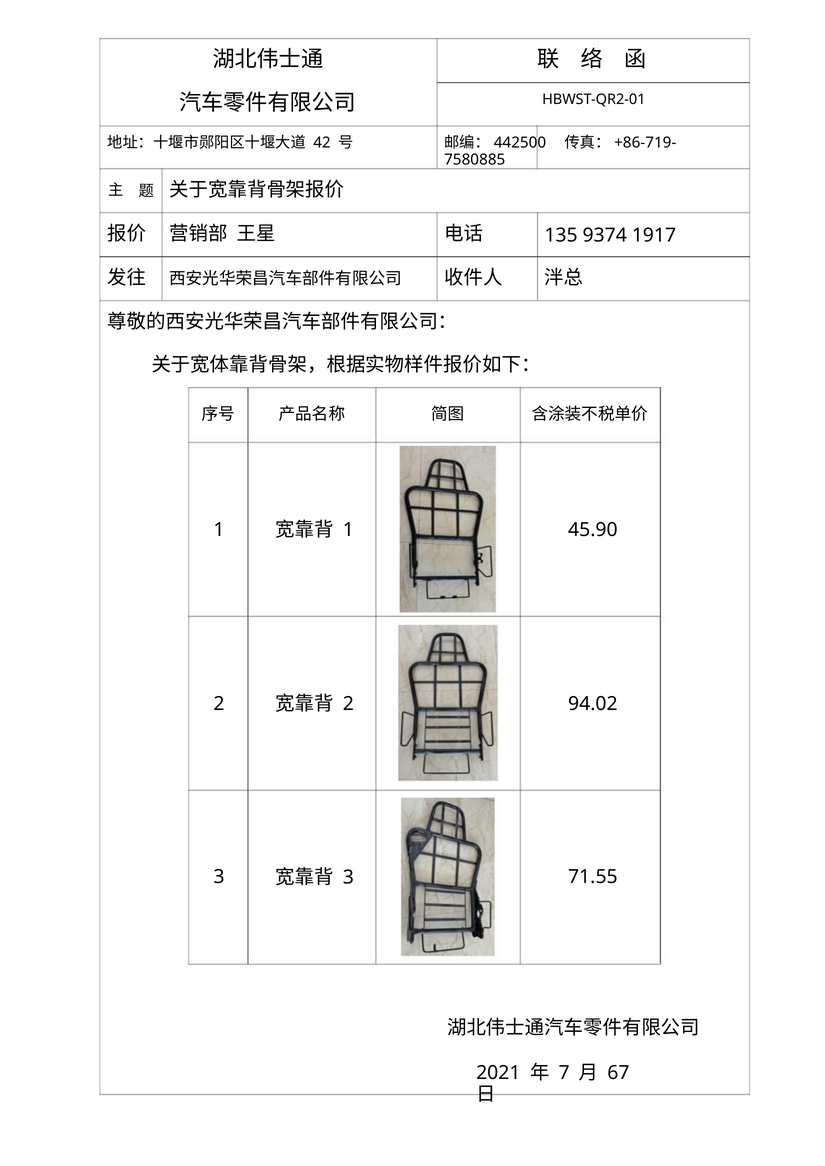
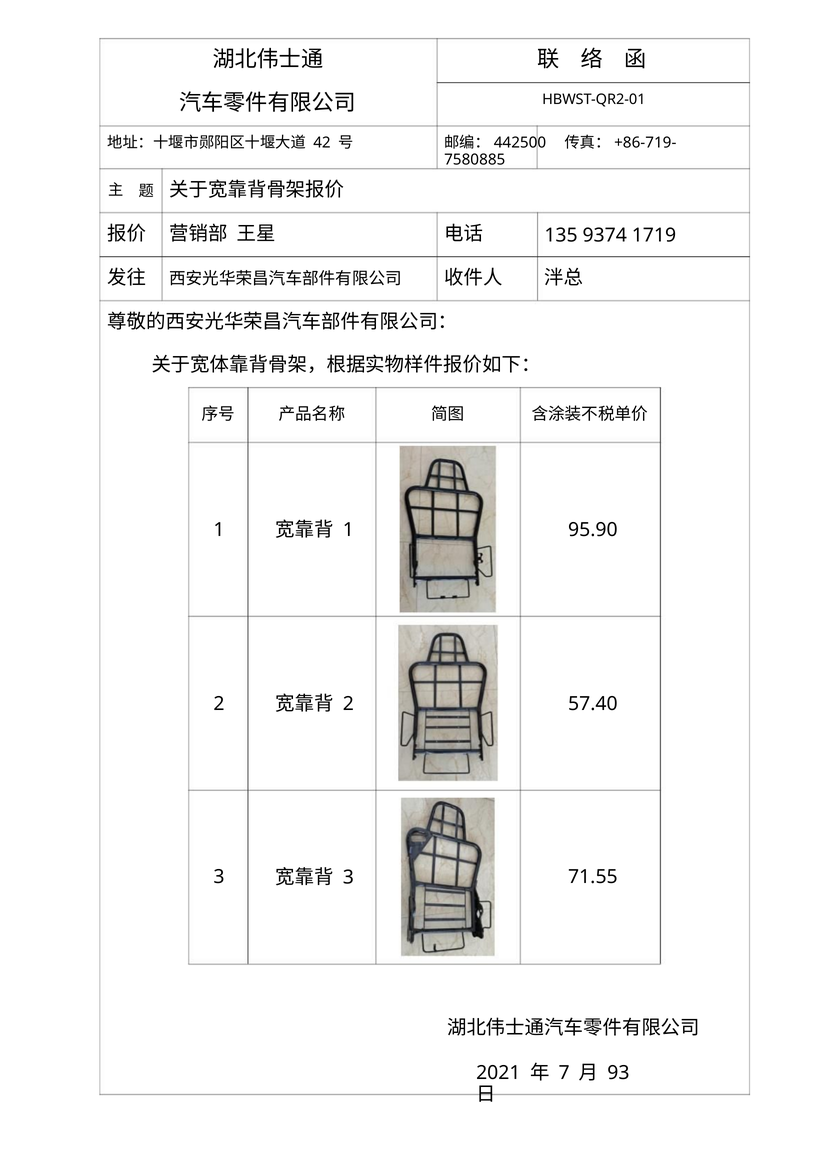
1917: 1917 -> 1719 (654, 235)
45.90: 45.90 -> 95.90 (593, 530)
94.02: 94.02 -> 57.40 (593, 704)
67: 67 -> 93 (618, 1073)
